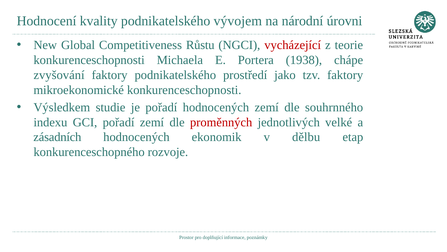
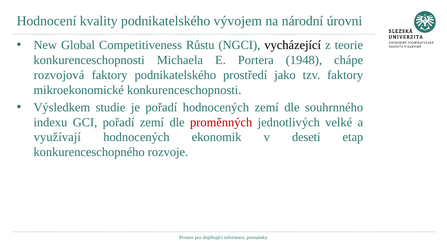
vycházející colour: red -> black (293, 45)
1938: 1938 -> 1948 (304, 60)
zvyšování: zvyšování -> rozvojová (59, 75)
zásadních: zásadních -> využívají (57, 137)
dělbu: dělbu -> deseti (306, 137)
